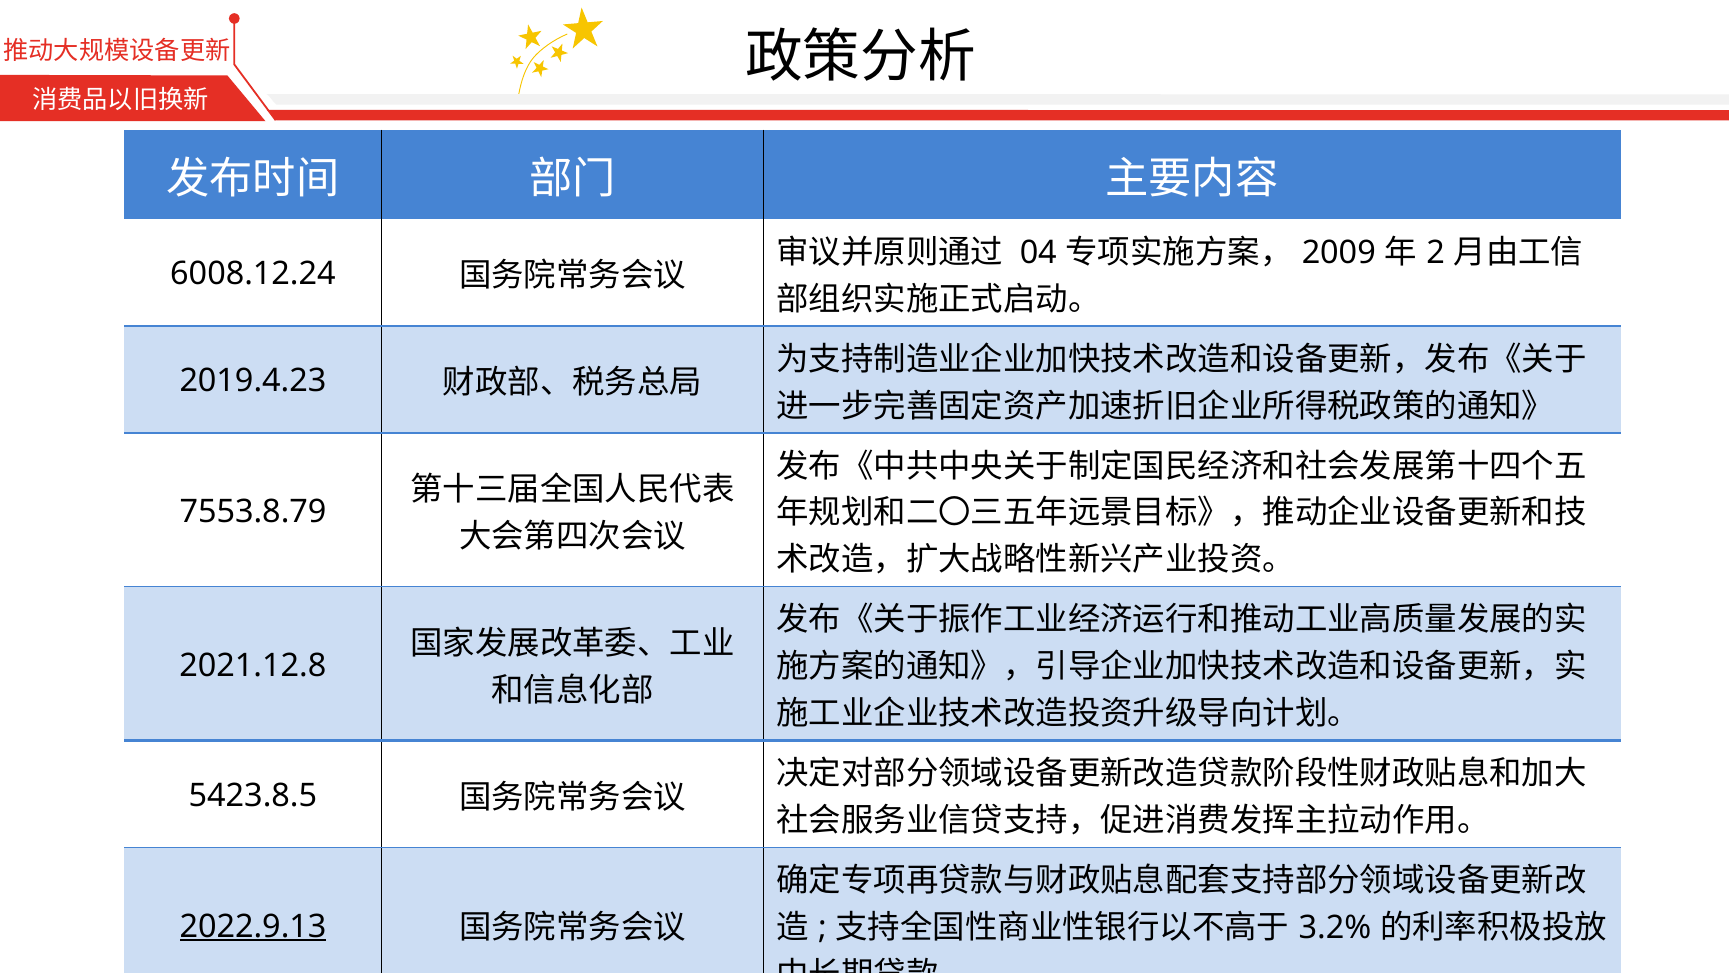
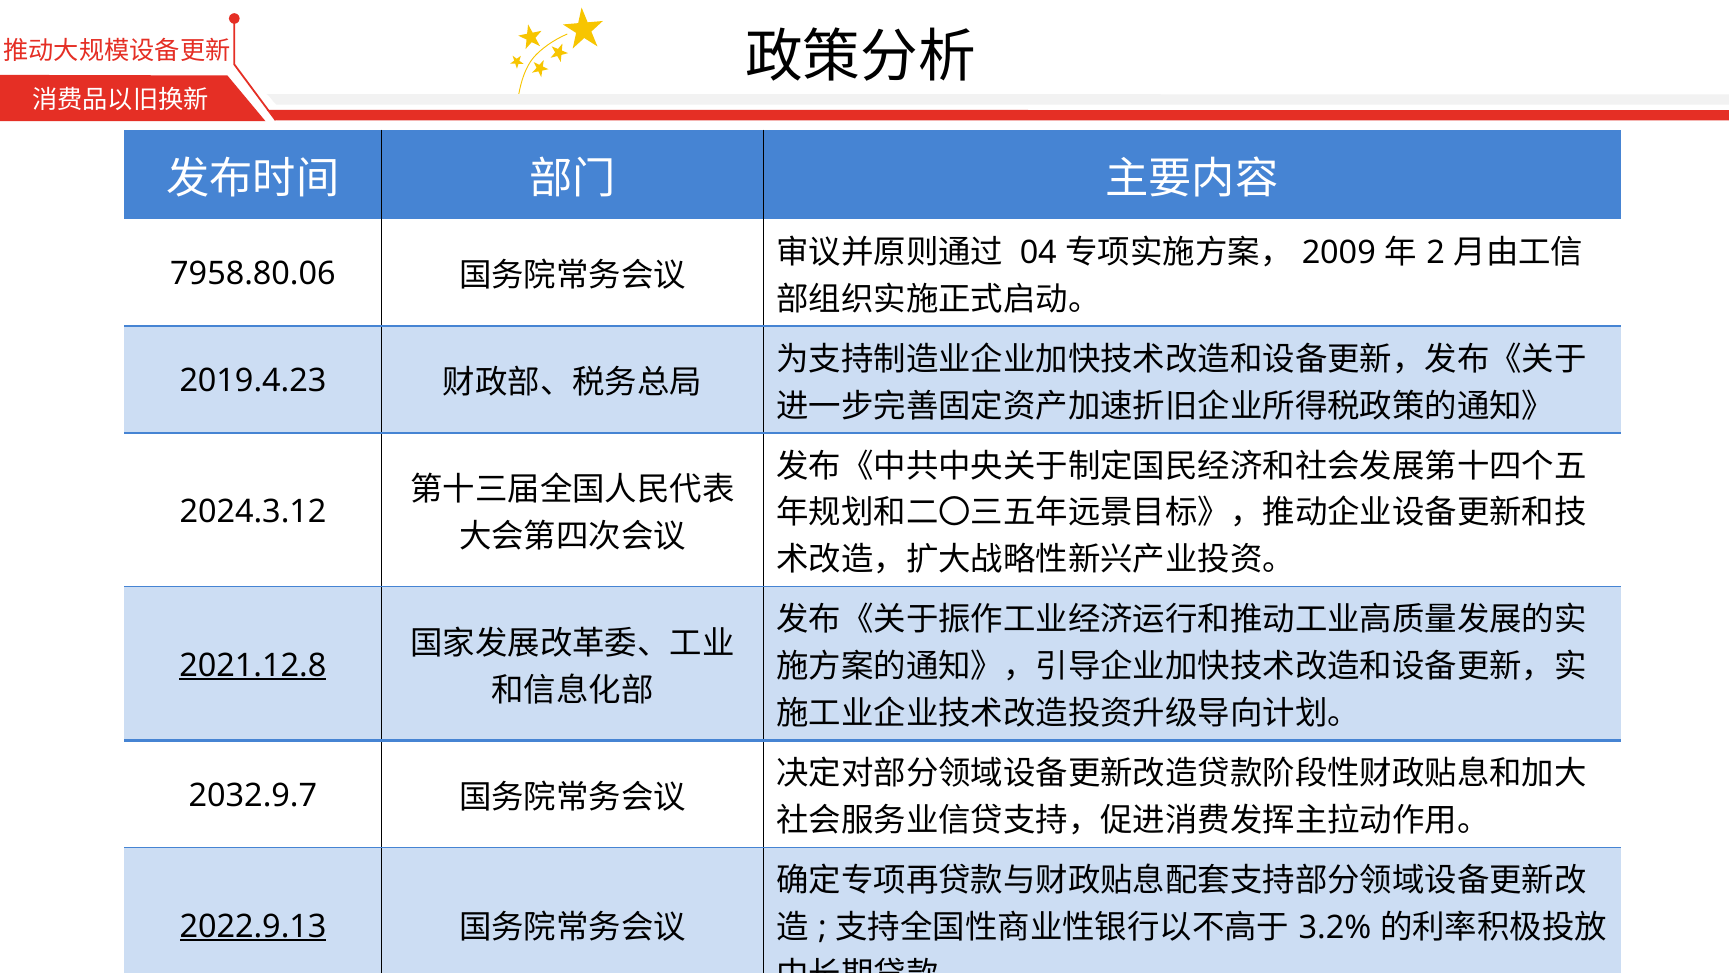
6008.12.24: 6008.12.24 -> 7958.80.06 (253, 274)
7553.8.79: 7553.8.79 -> 2024.3.12 (253, 511)
2021.12.8 underline: none -> present (253, 665)
5423.8.5: 5423.8.5 -> 2032.9.7 (253, 795)
